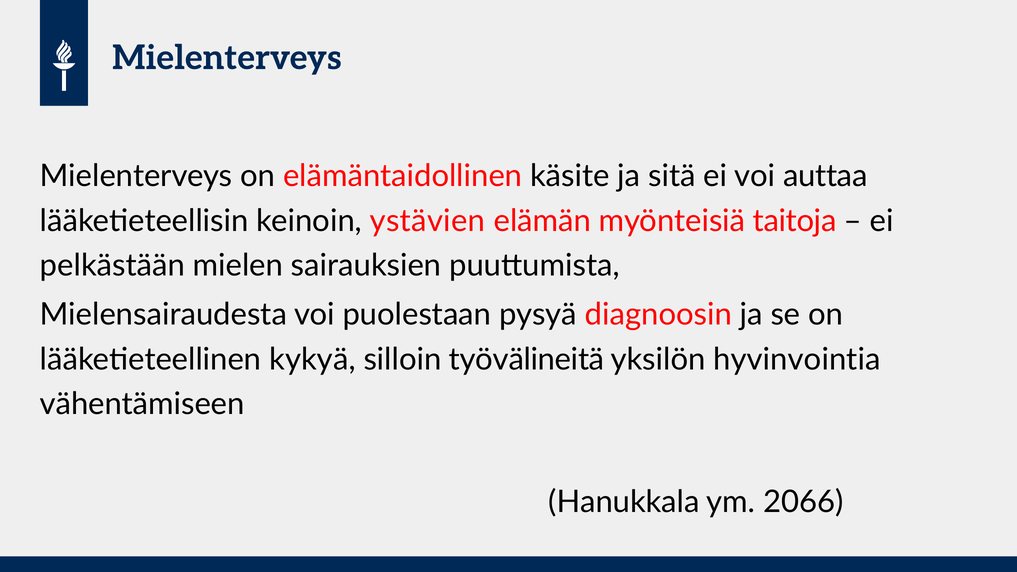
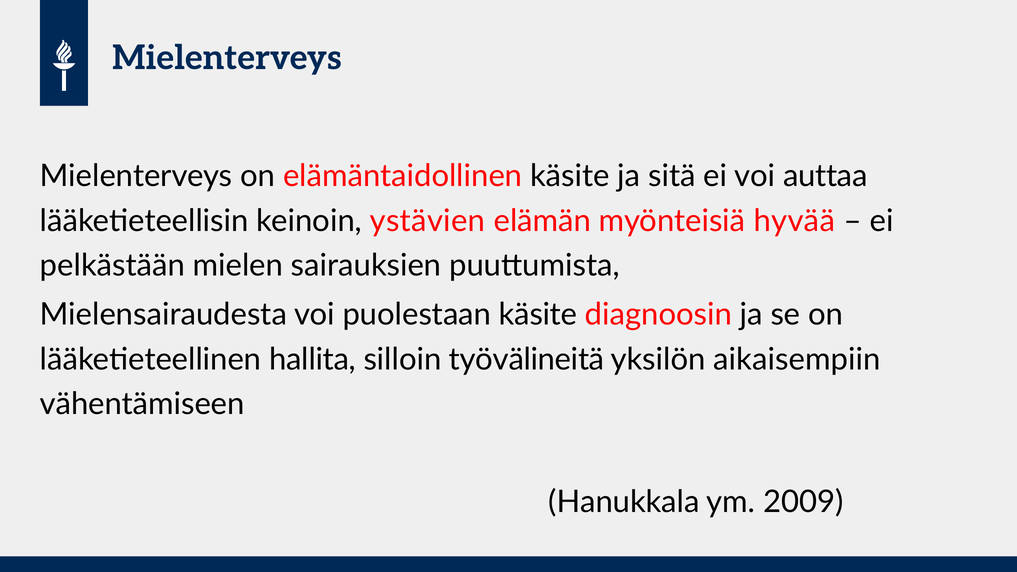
taitoja: taitoja -> hyvää (794, 221)
puolestaan pysyä: pysyä -> käsite (538, 315)
kykyä: kykyä -> hallita (313, 359)
hyvinvointia: hyvinvointia -> aikaisempiin (797, 359)
2066: 2066 -> 2009 (803, 502)
